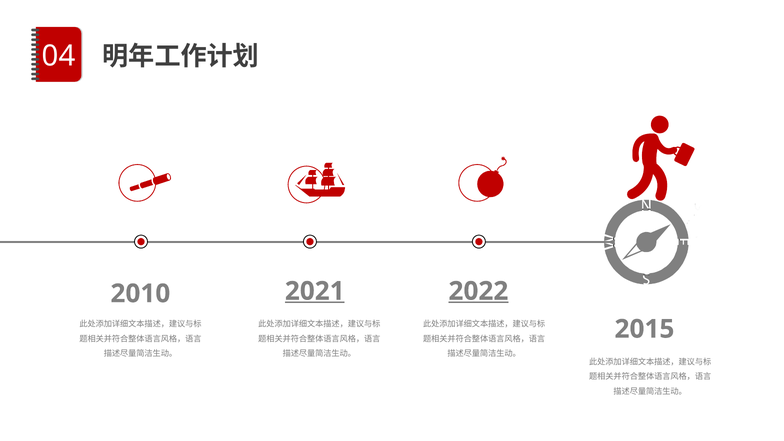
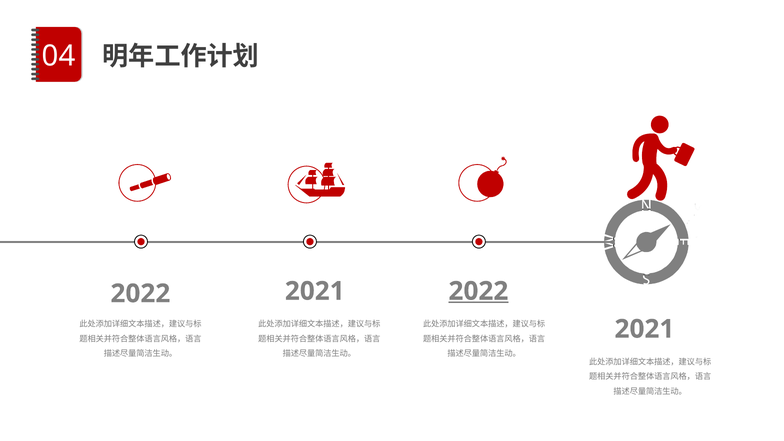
2021 underline: present -> none (315, 291)
2010: 2010 -> 2022 (140, 294)
2015: 2015 -> 2021 (644, 329)
